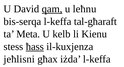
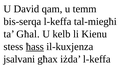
qam underline: present -> none (52, 9)
leħnu: leħnu -> temm (85, 9)
tal-għaraft: tal-għaraft -> tal-miegħi (95, 21)
Meta: Meta -> Għal (28, 34)
jeħlisni: jeħlisni -> jsalvani (19, 59)
